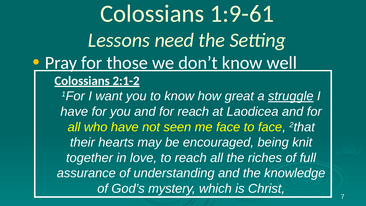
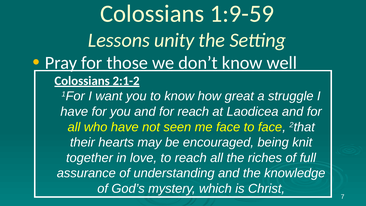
1:9-61: 1:9-61 -> 1:9-59 (242, 14)
need: need -> unity (174, 40)
struggle underline: present -> none (291, 96)
